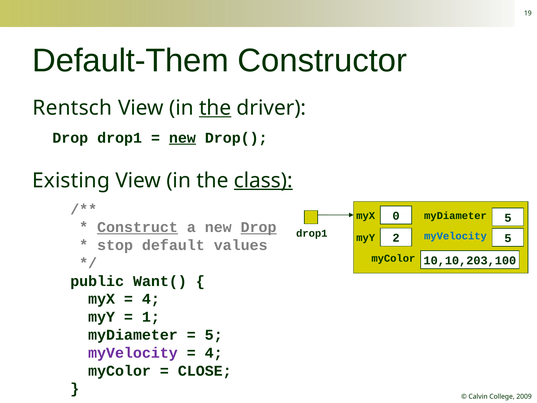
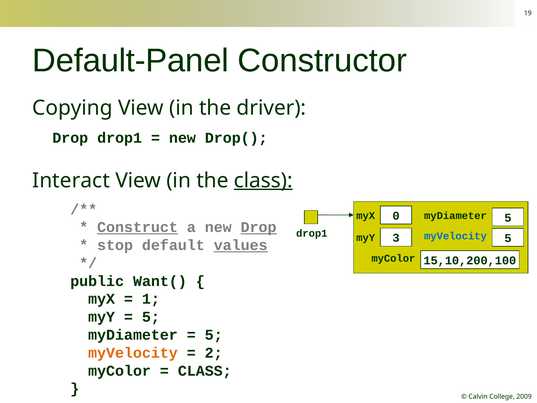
Default-Them: Default-Them -> Default-Panel (130, 60)
Rentsch: Rentsch -> Copying (72, 108)
the underline: present -> none (215, 108)
new underline: present -> none (182, 138)
Existing: Existing -> Interact (71, 180)
2: 2 -> 3 (396, 238)
values underline: none -> present (241, 245)
10,10,203,100: 10,10,203,100 -> 15,10,200,100 (470, 260)
4: 4 -> 1 (151, 299)
1: 1 -> 5 (151, 317)
myVelocity colour: purple -> orange (133, 353)
4: 4 -> 2 (214, 353)
CLOSE: CLOSE -> CLASS (205, 371)
